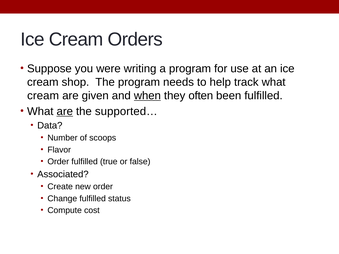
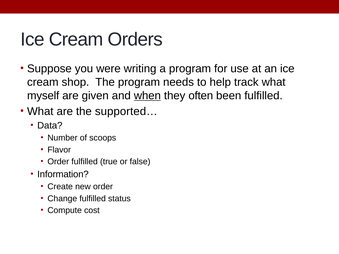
cream: cream -> myself (43, 96)
are underline: present -> none (65, 112)
Associated: Associated -> Information (63, 174)
